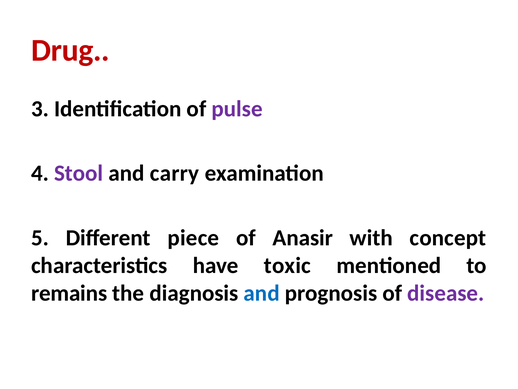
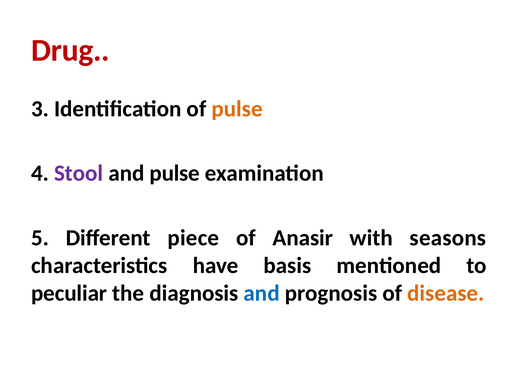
pulse colour: purple -> orange (237, 109)
and carry: carry -> pulse (175, 173)
concept: concept -> seasons (448, 238)
toxic: toxic -> basis (287, 265)
remains: remains -> peculiar (69, 293)
disease colour: purple -> orange (446, 293)
